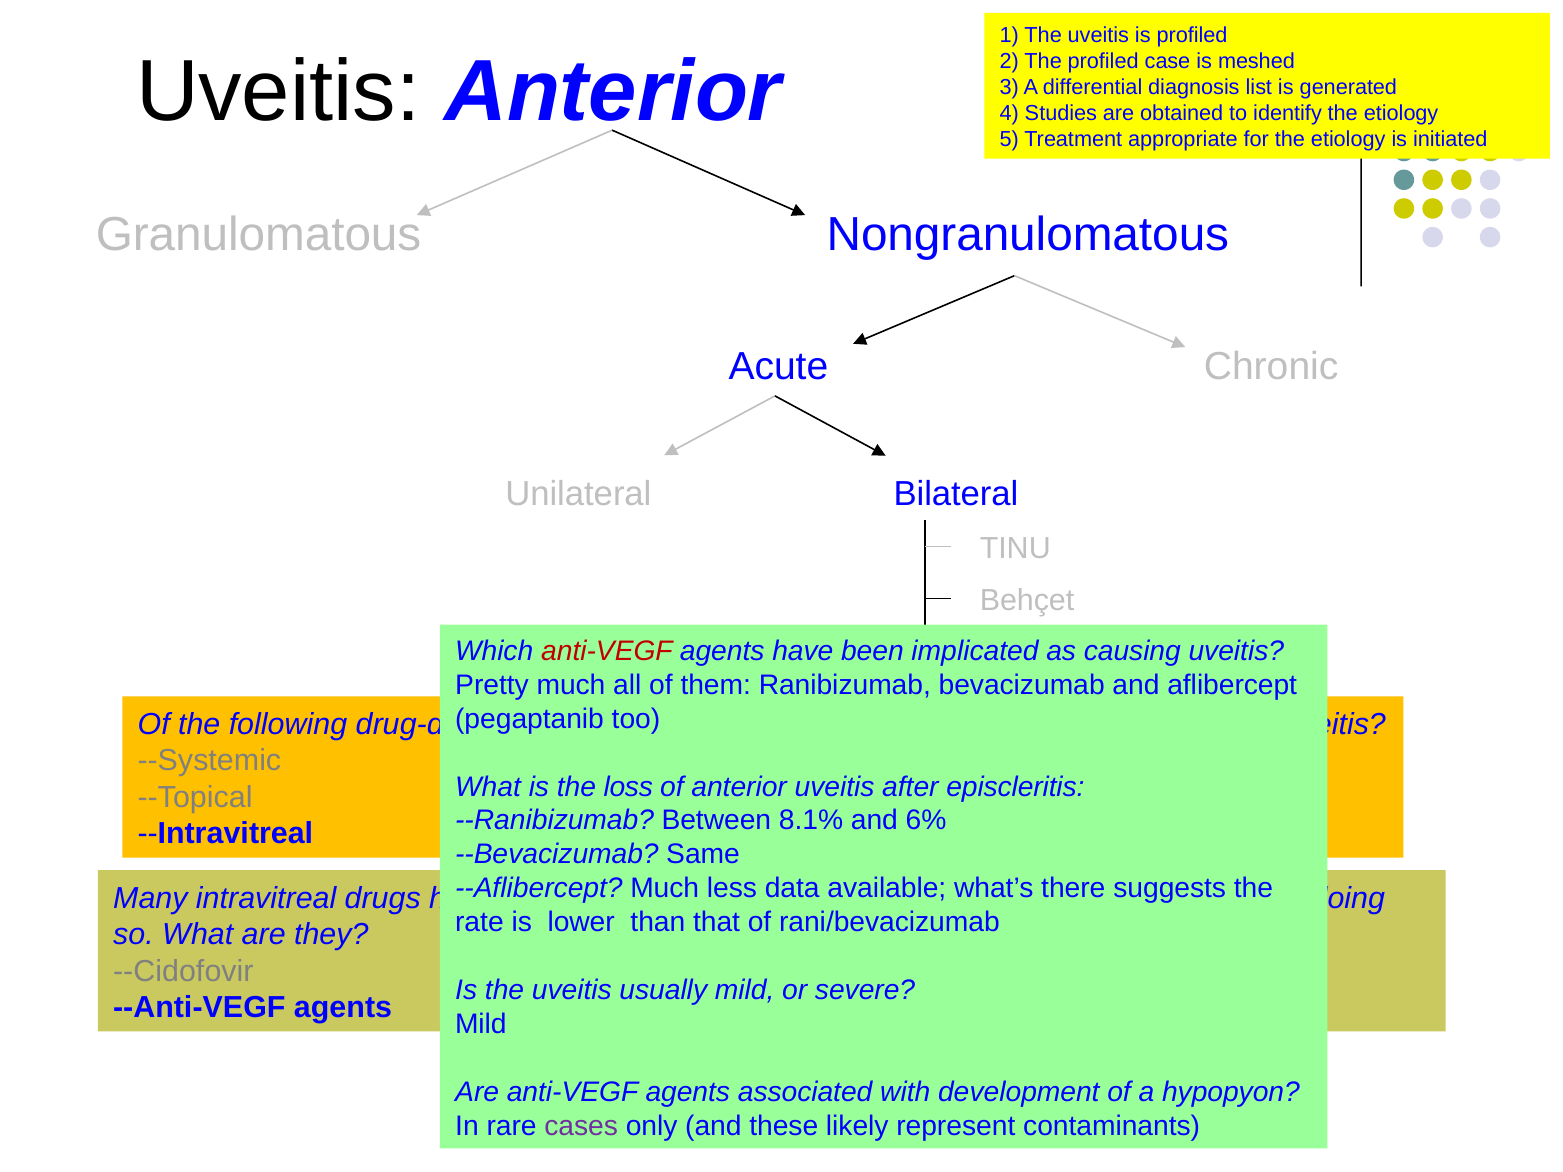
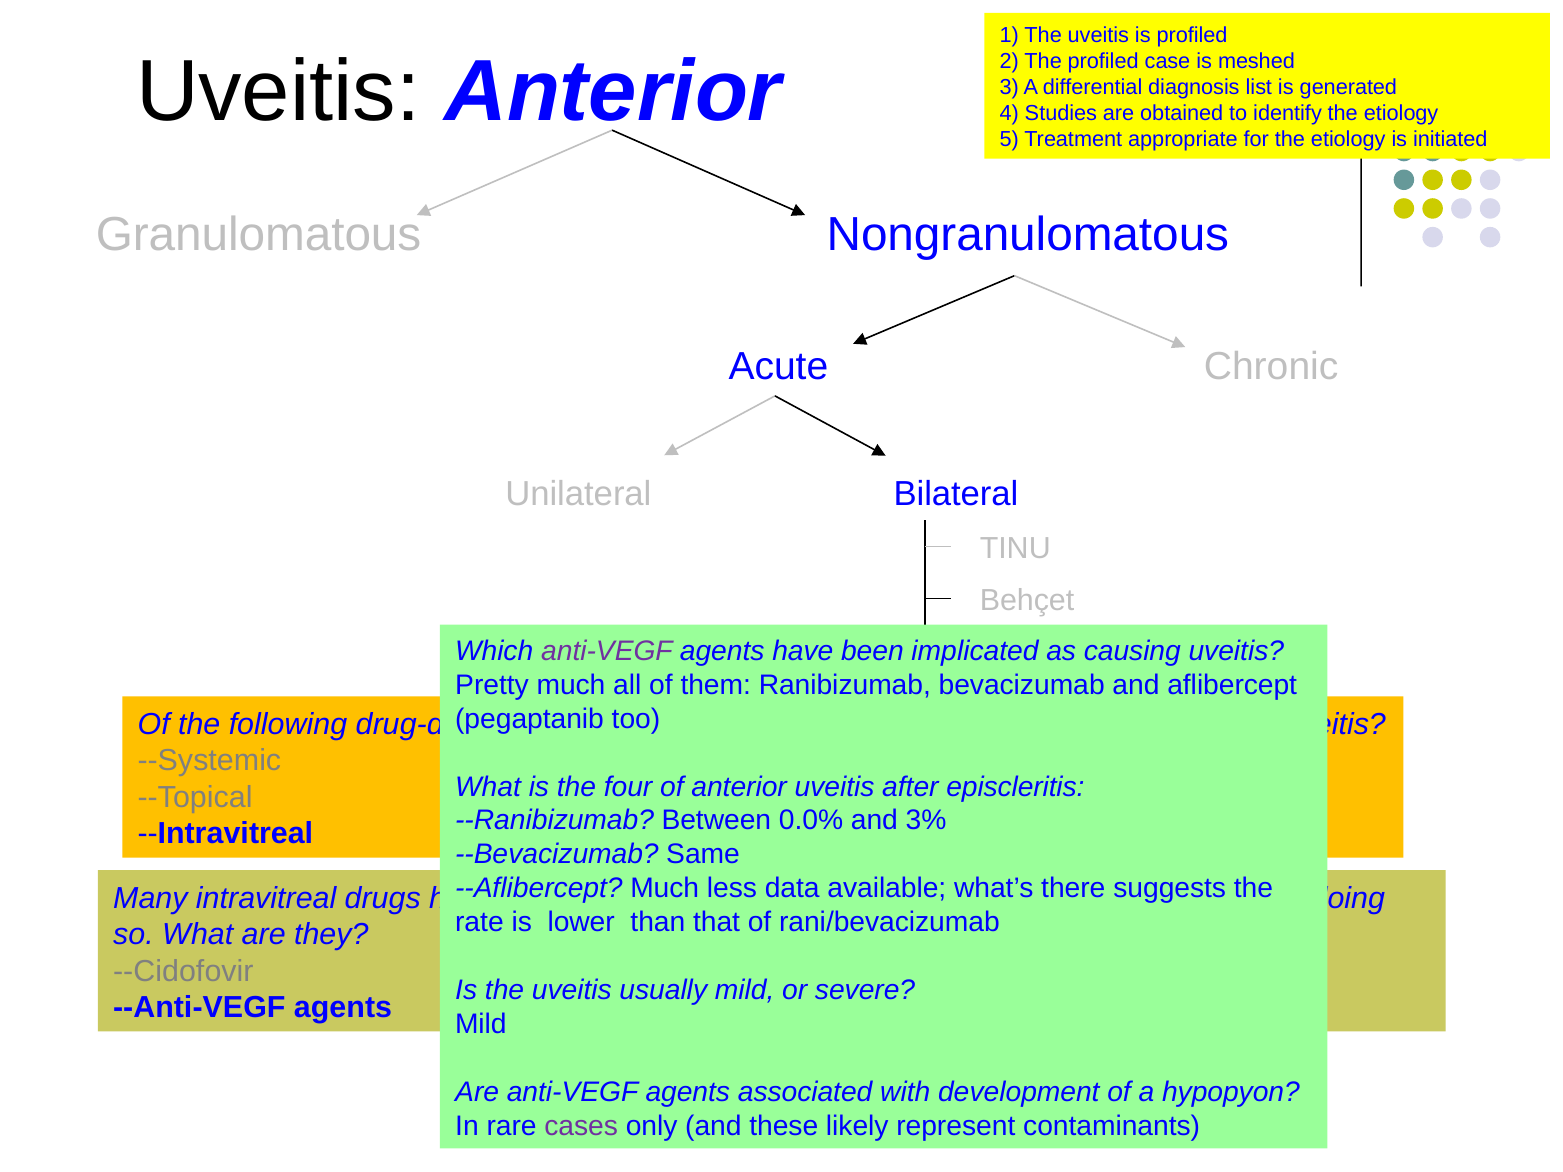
anti-VEGF colour: red -> purple (607, 651)
loss: loss -> four (628, 787)
8.1%: 8.1% -> 0.0% (811, 821)
6%: 6% -> 3% (926, 821)
